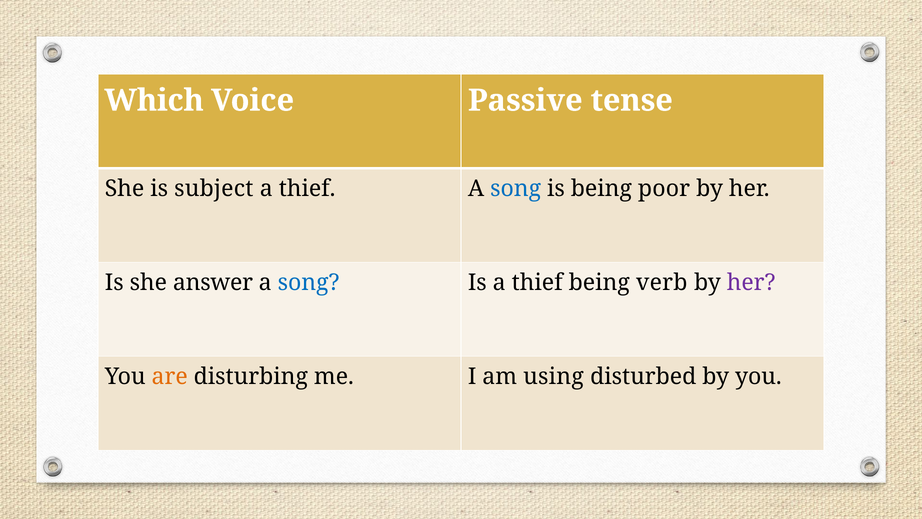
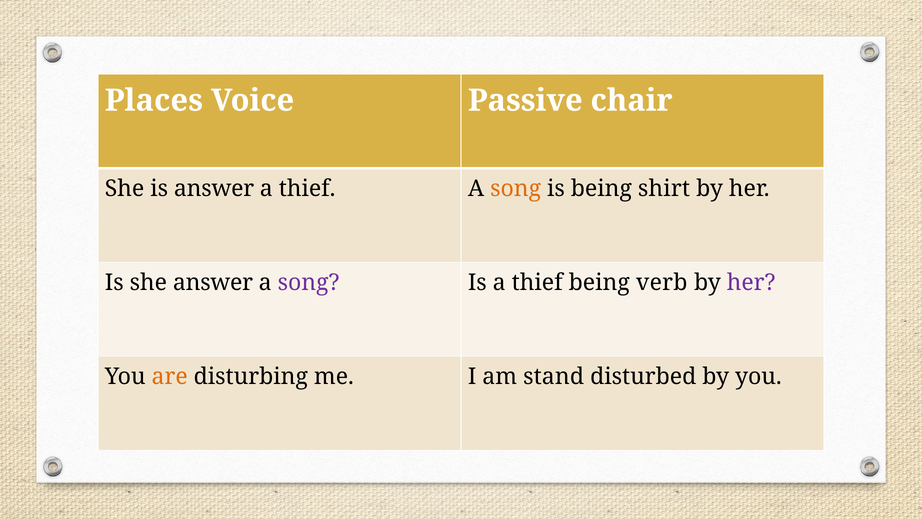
Which: Which -> Places (154, 100)
tense: tense -> chair (632, 100)
is subject: subject -> answer (214, 189)
song colour: blue -> orange (516, 189)
poor: poor -> shirt (664, 189)
song colour: blue -> purple (309, 283)
using: using -> stand (554, 376)
